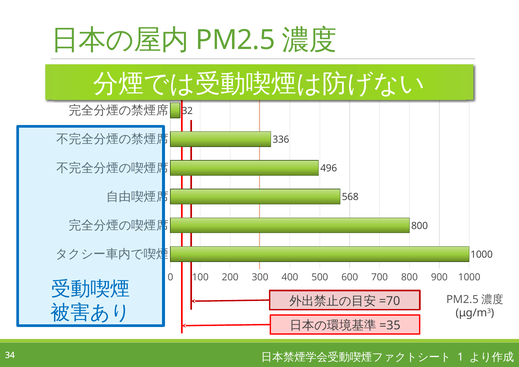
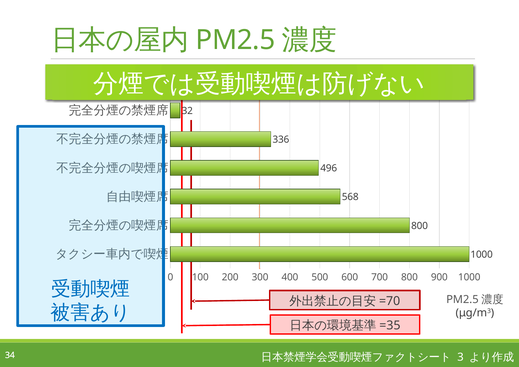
1: 1 -> 3 (460, 357)
